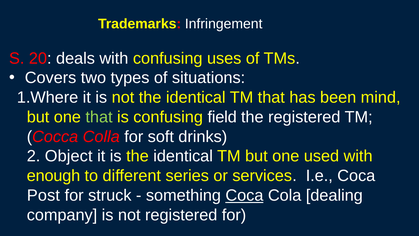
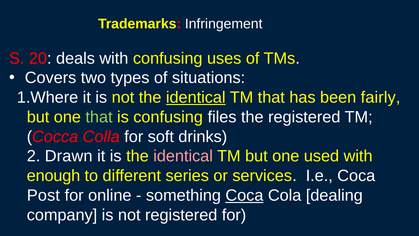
identical underline: none -> present (196, 97)
mind: mind -> fairly (381, 97)
field: field -> files (222, 117)
Object: Object -> Drawn (69, 156)
identical colour: white -> pink (183, 156)
struck: struck -> online (110, 195)
